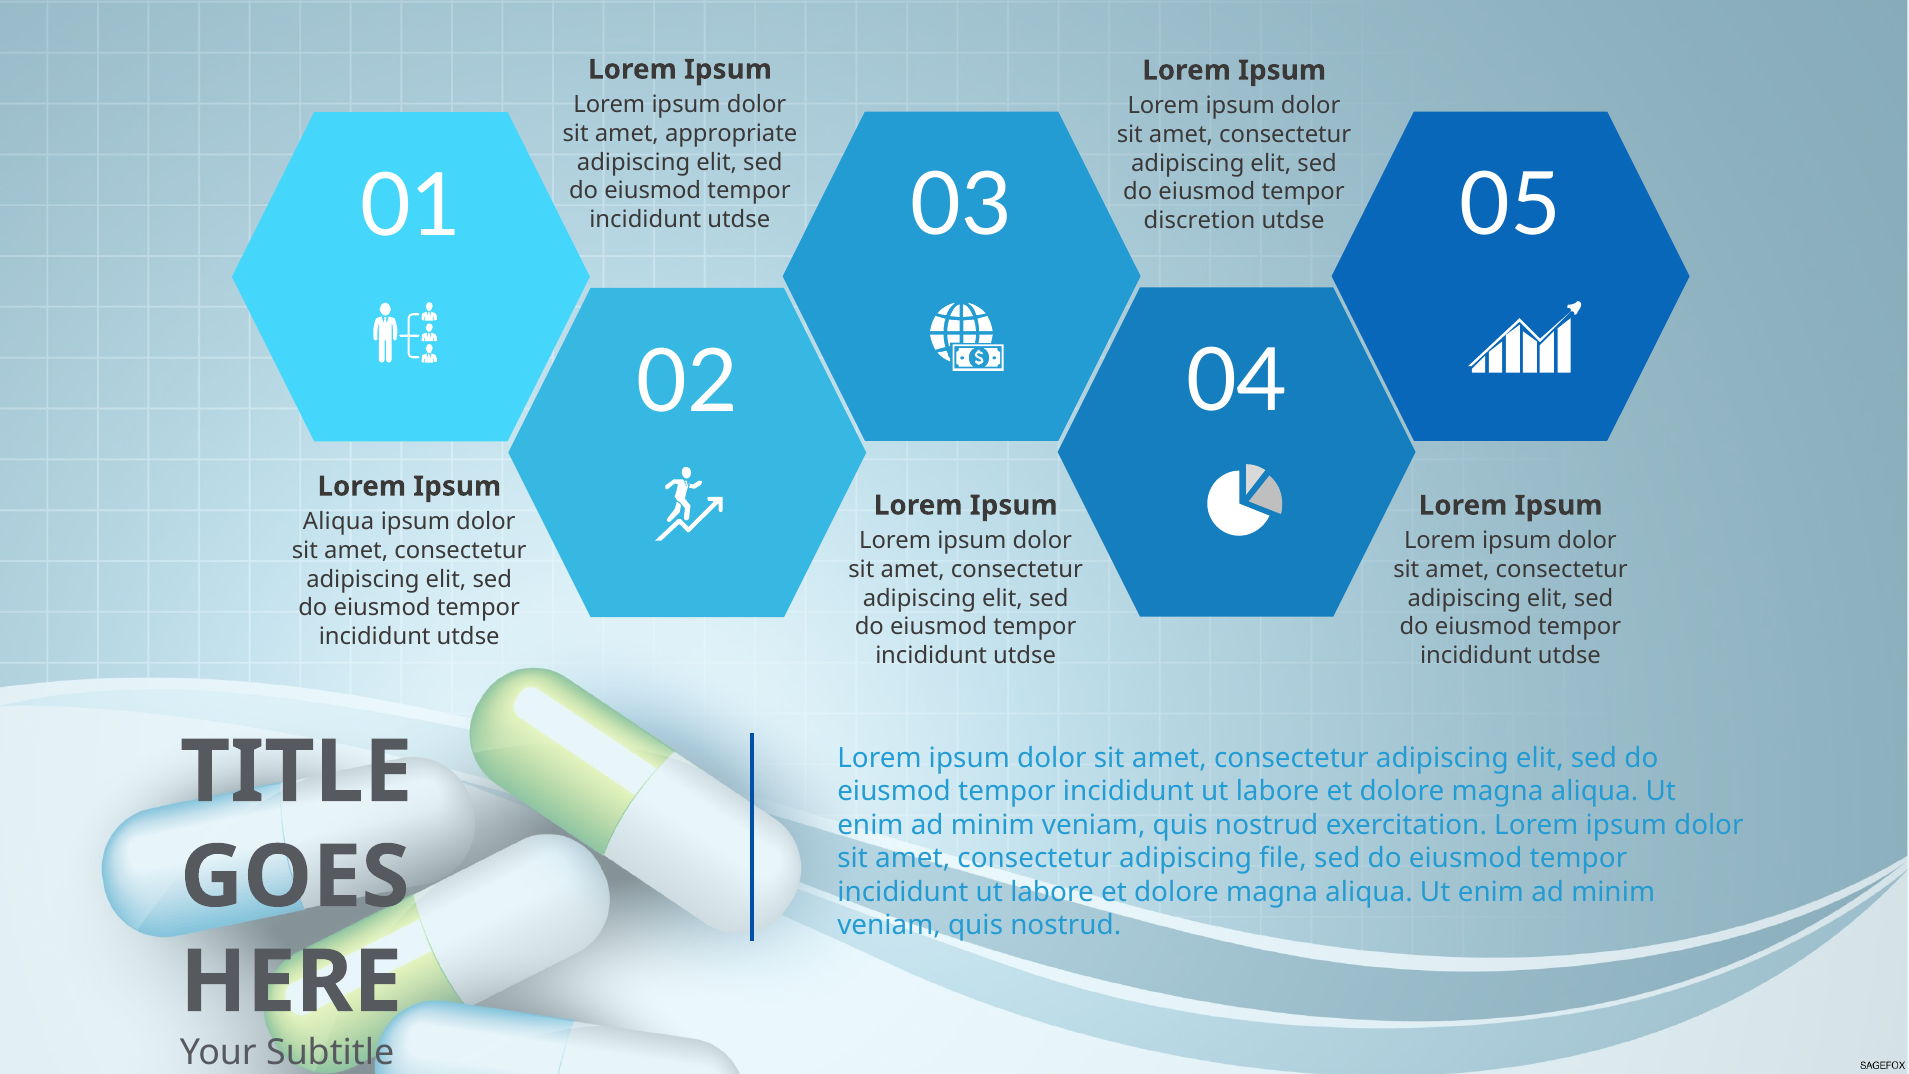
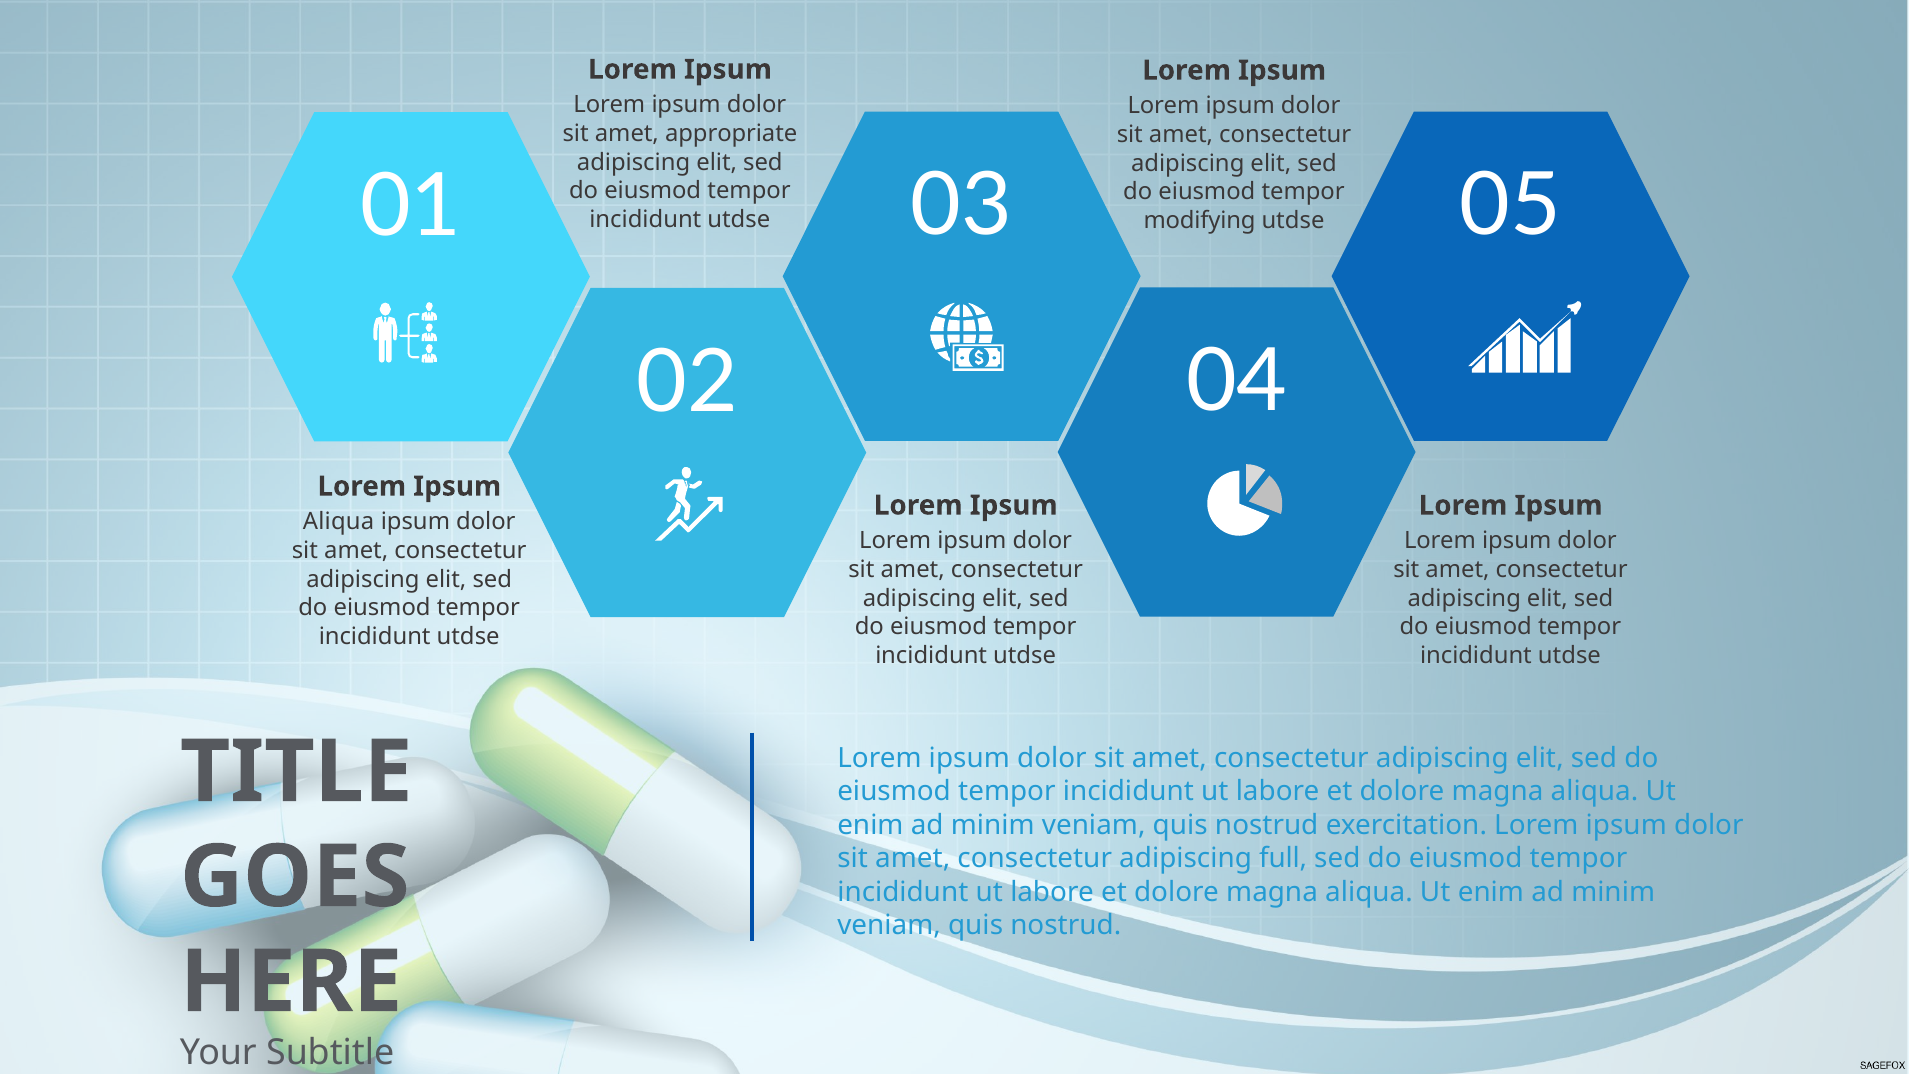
discretion: discretion -> modifying (1200, 220)
file: file -> full (1283, 858)
